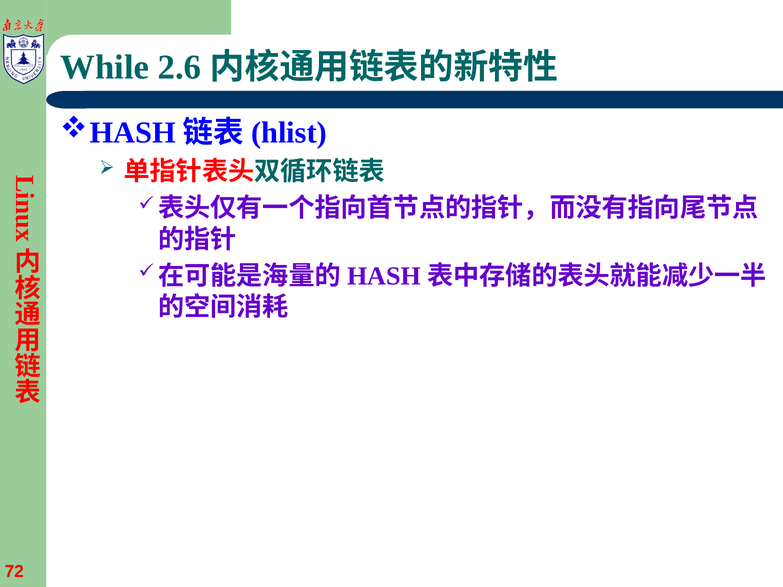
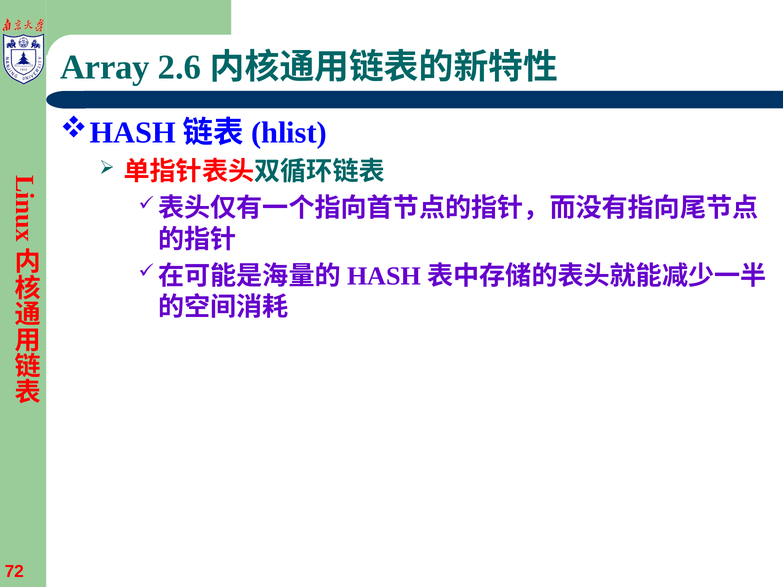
While: While -> Array (105, 67)
